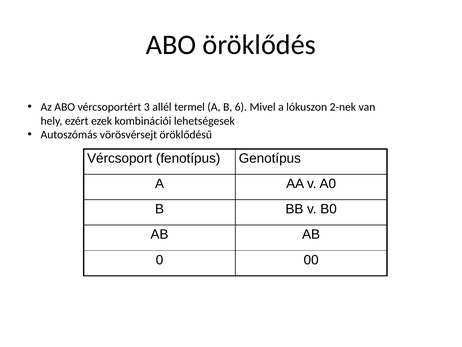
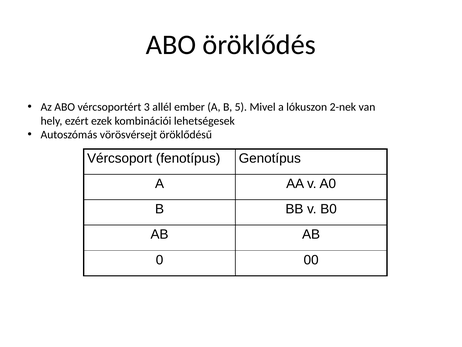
termel: termel -> ember (190, 107)
6: 6 -> 5 (241, 107)
